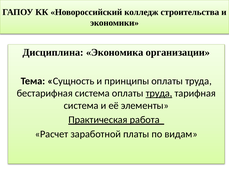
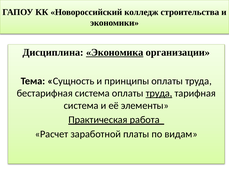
Экономика underline: none -> present (115, 52)
